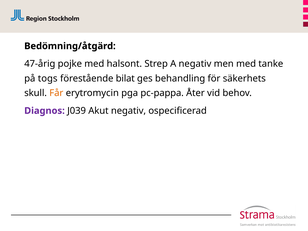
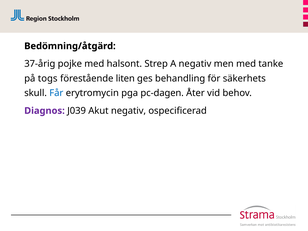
47-årig: 47-årig -> 37-årig (40, 64)
bilat: bilat -> liten (125, 78)
Får colour: orange -> blue (56, 93)
pc-pappa: pc-pappa -> pc-dagen (162, 93)
